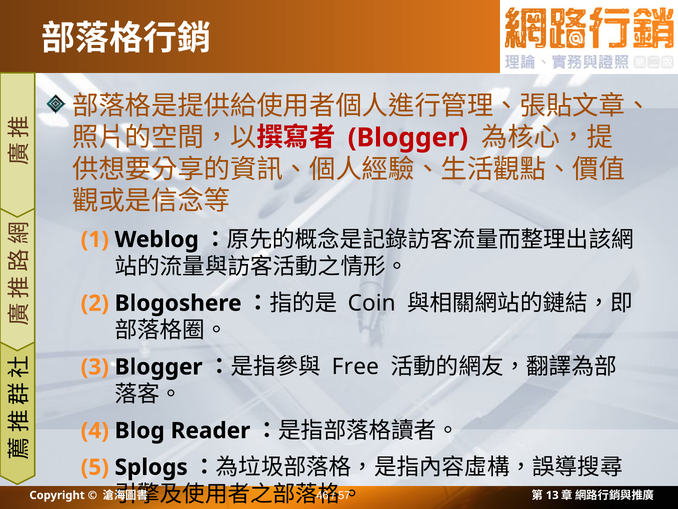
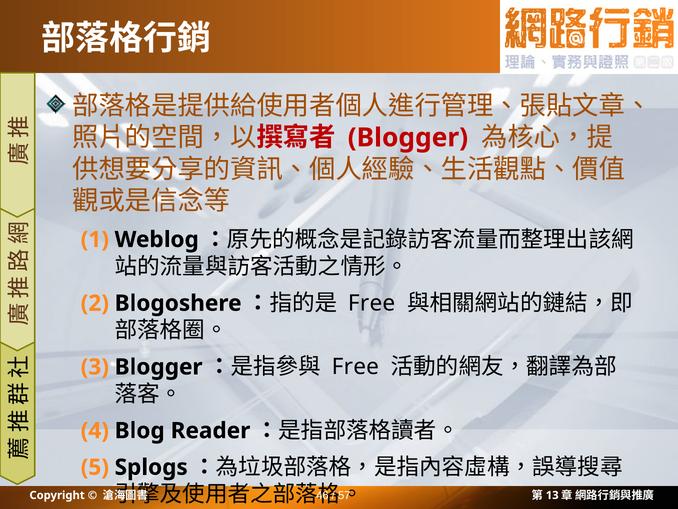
Coin: Coin -> Free (372, 303)
